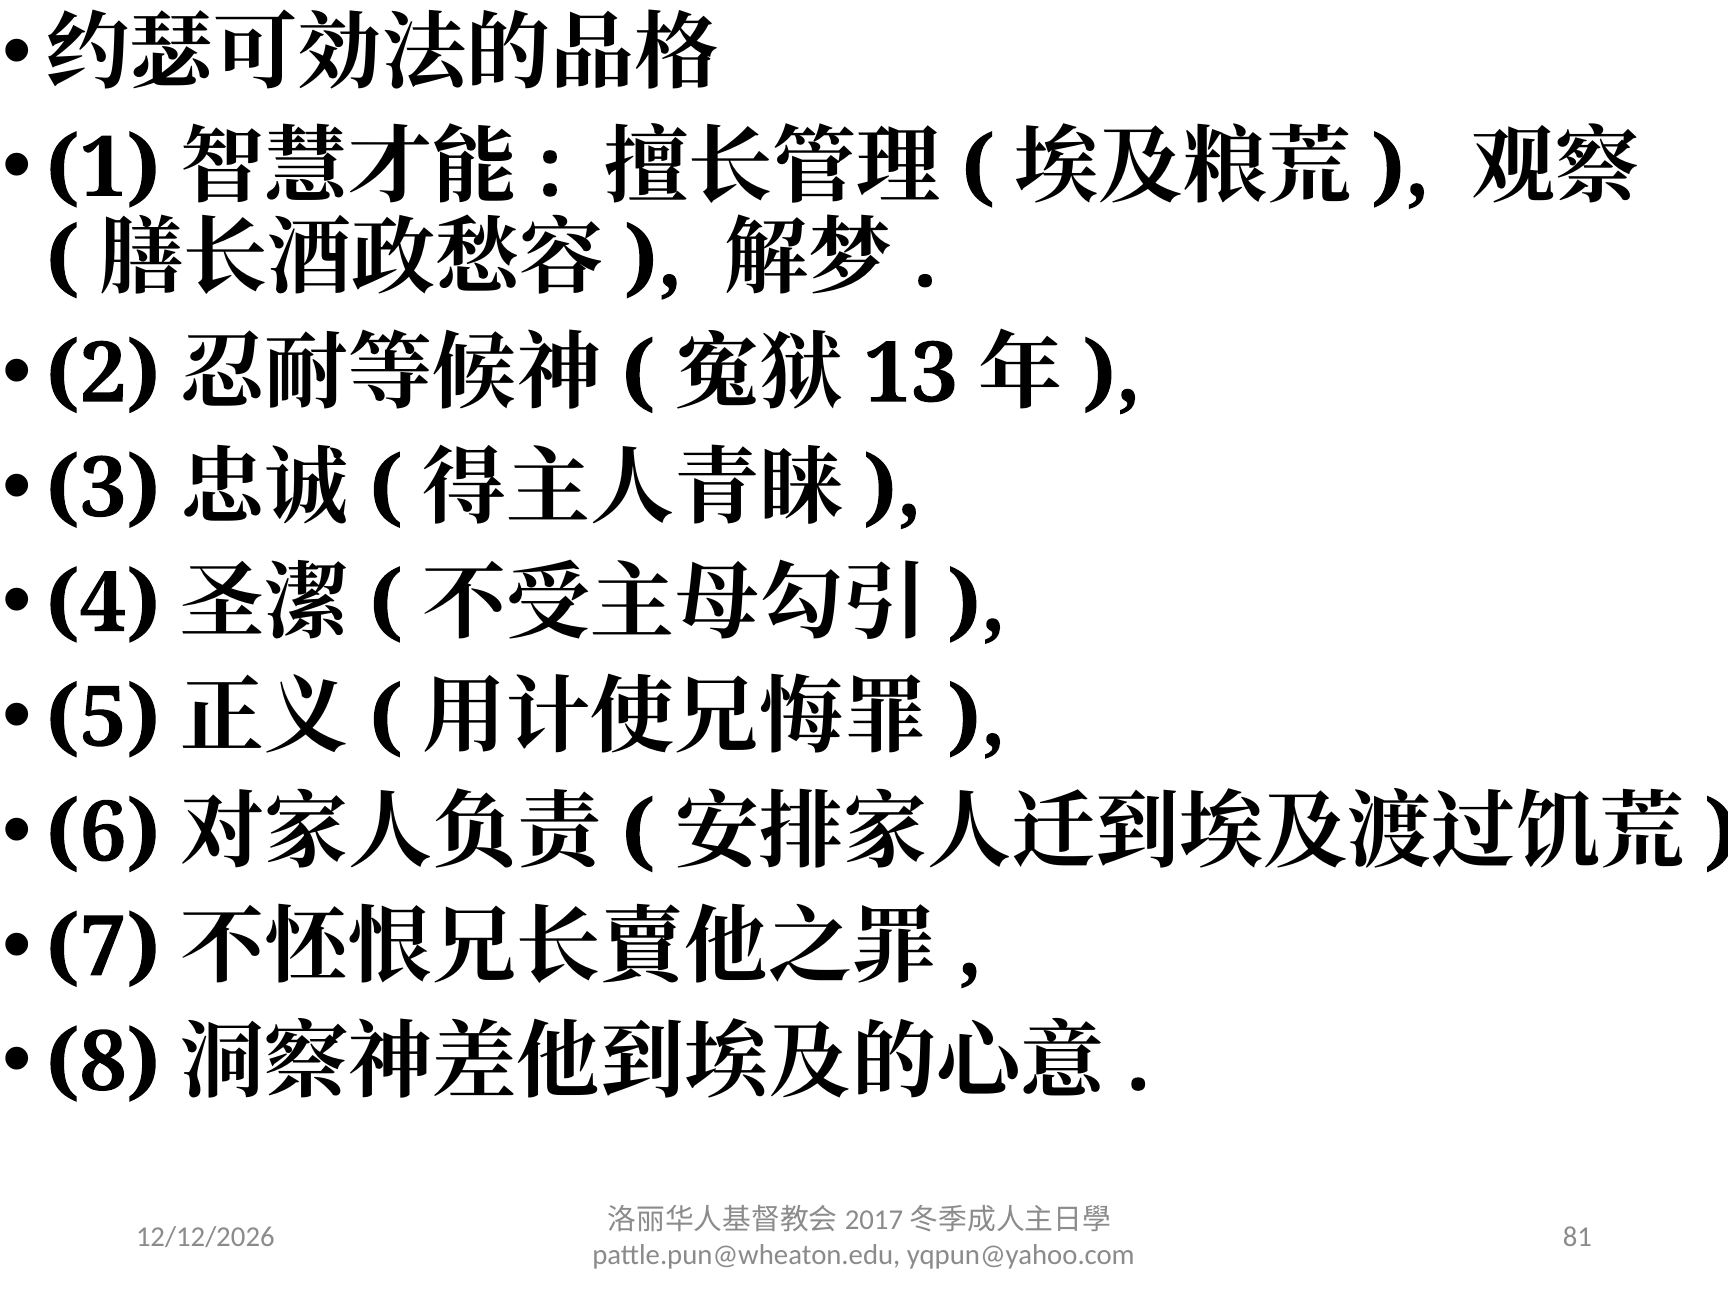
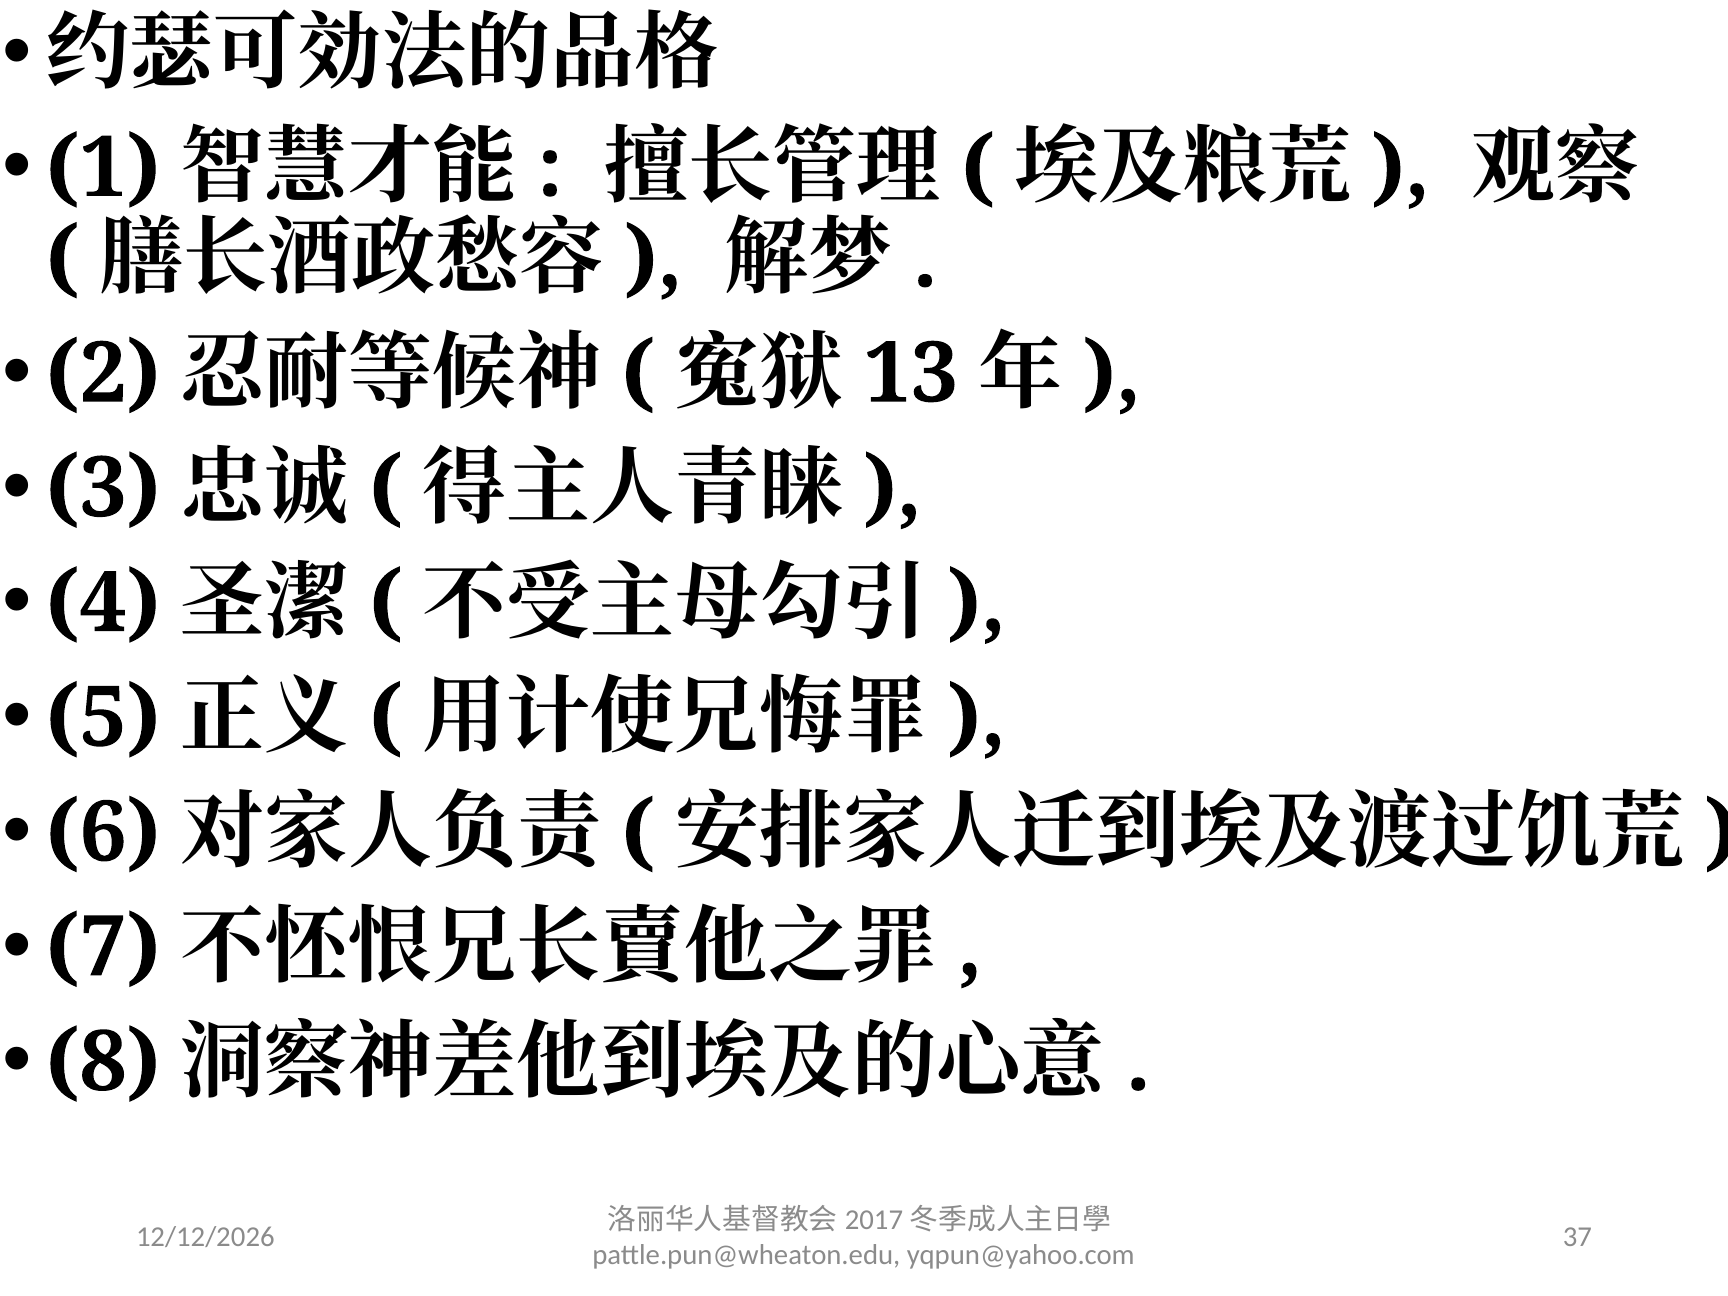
81: 81 -> 37 (1577, 1237)
